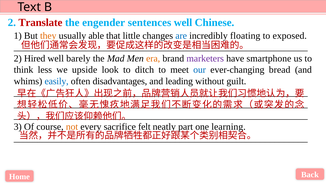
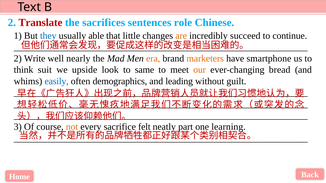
engender: engender -> sacrifices (104, 23)
sentences well: well -> role (183, 23)
they colour: orange -> blue (48, 36)
are colour: blue -> orange (181, 36)
floating: floating -> succeed (245, 36)
exposed: exposed -> continue (290, 36)
Hired: Hired -> Write (35, 59)
barely: barely -> nearly (78, 59)
marketers colour: purple -> orange (205, 59)
less: less -> suit (45, 70)
ditch: ditch -> same (145, 70)
our colour: blue -> orange (200, 70)
disadvantages: disadvantages -> demographics (120, 81)
